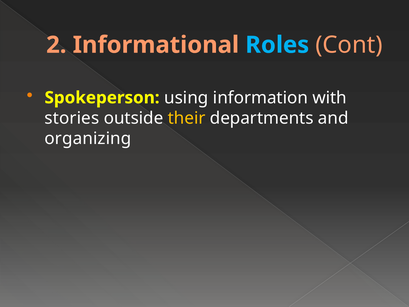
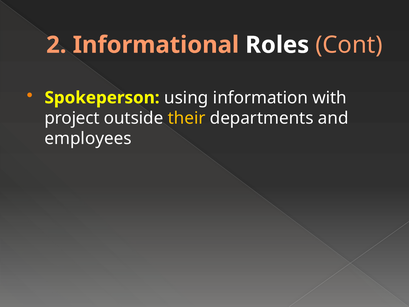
Roles colour: light blue -> white (277, 45)
stories: stories -> project (72, 118)
organizing: organizing -> employees (88, 139)
